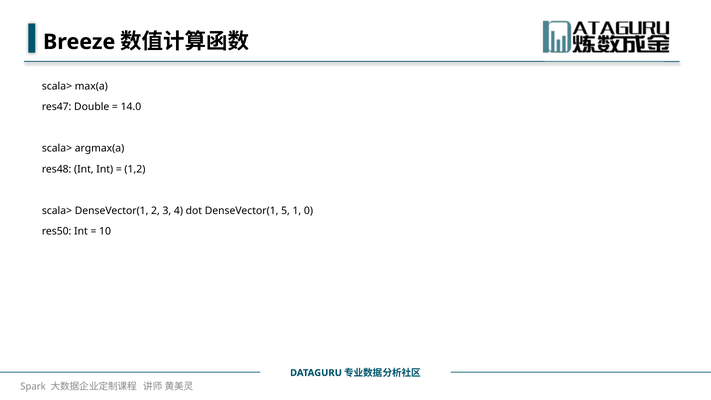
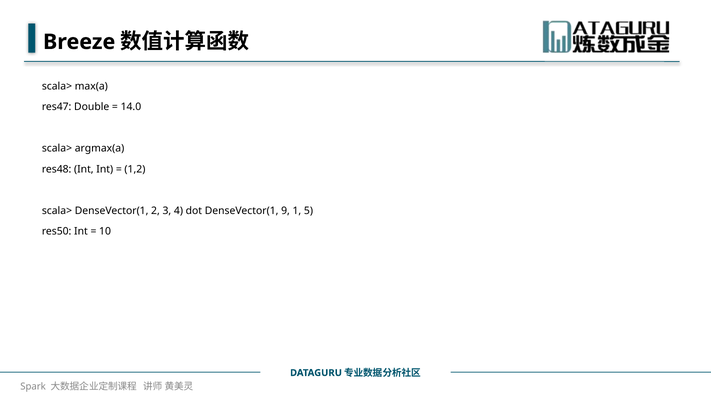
5: 5 -> 9 (286, 210)
0: 0 -> 5 (309, 210)
